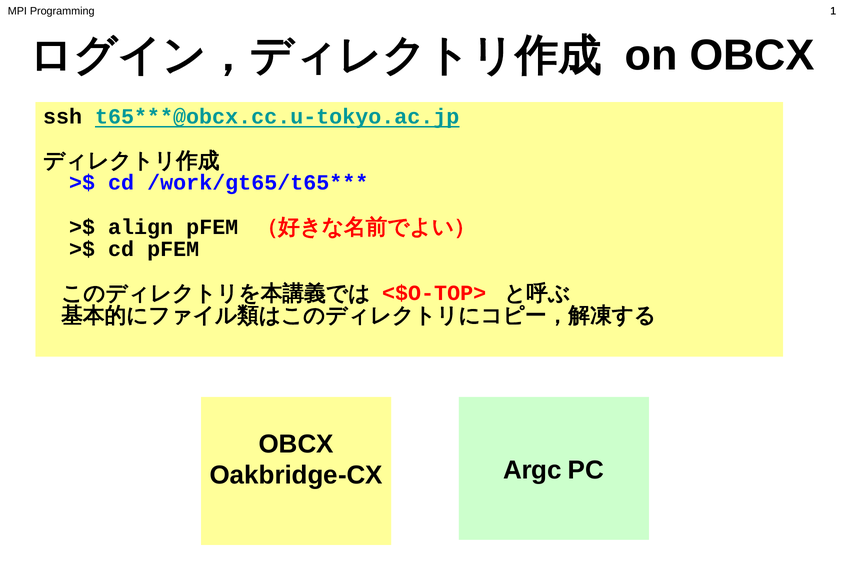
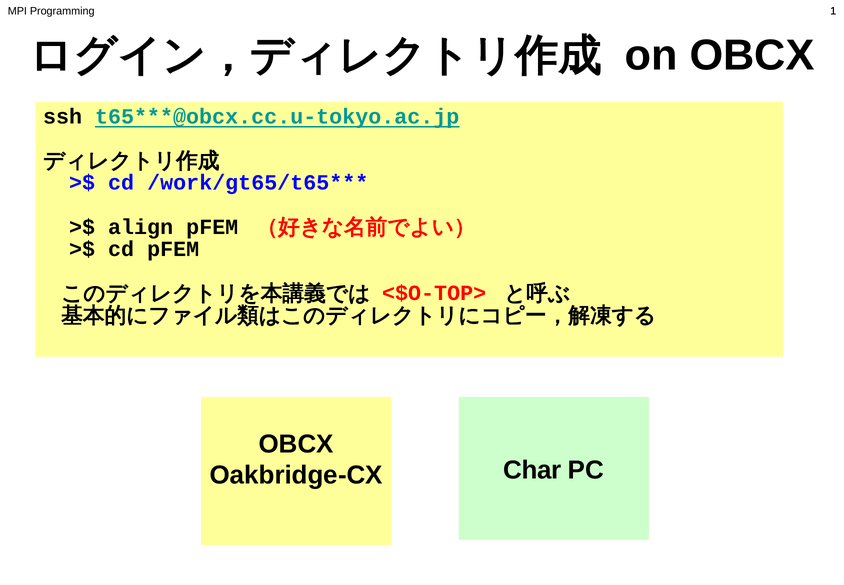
Argc: Argc -> Char (532, 470)
